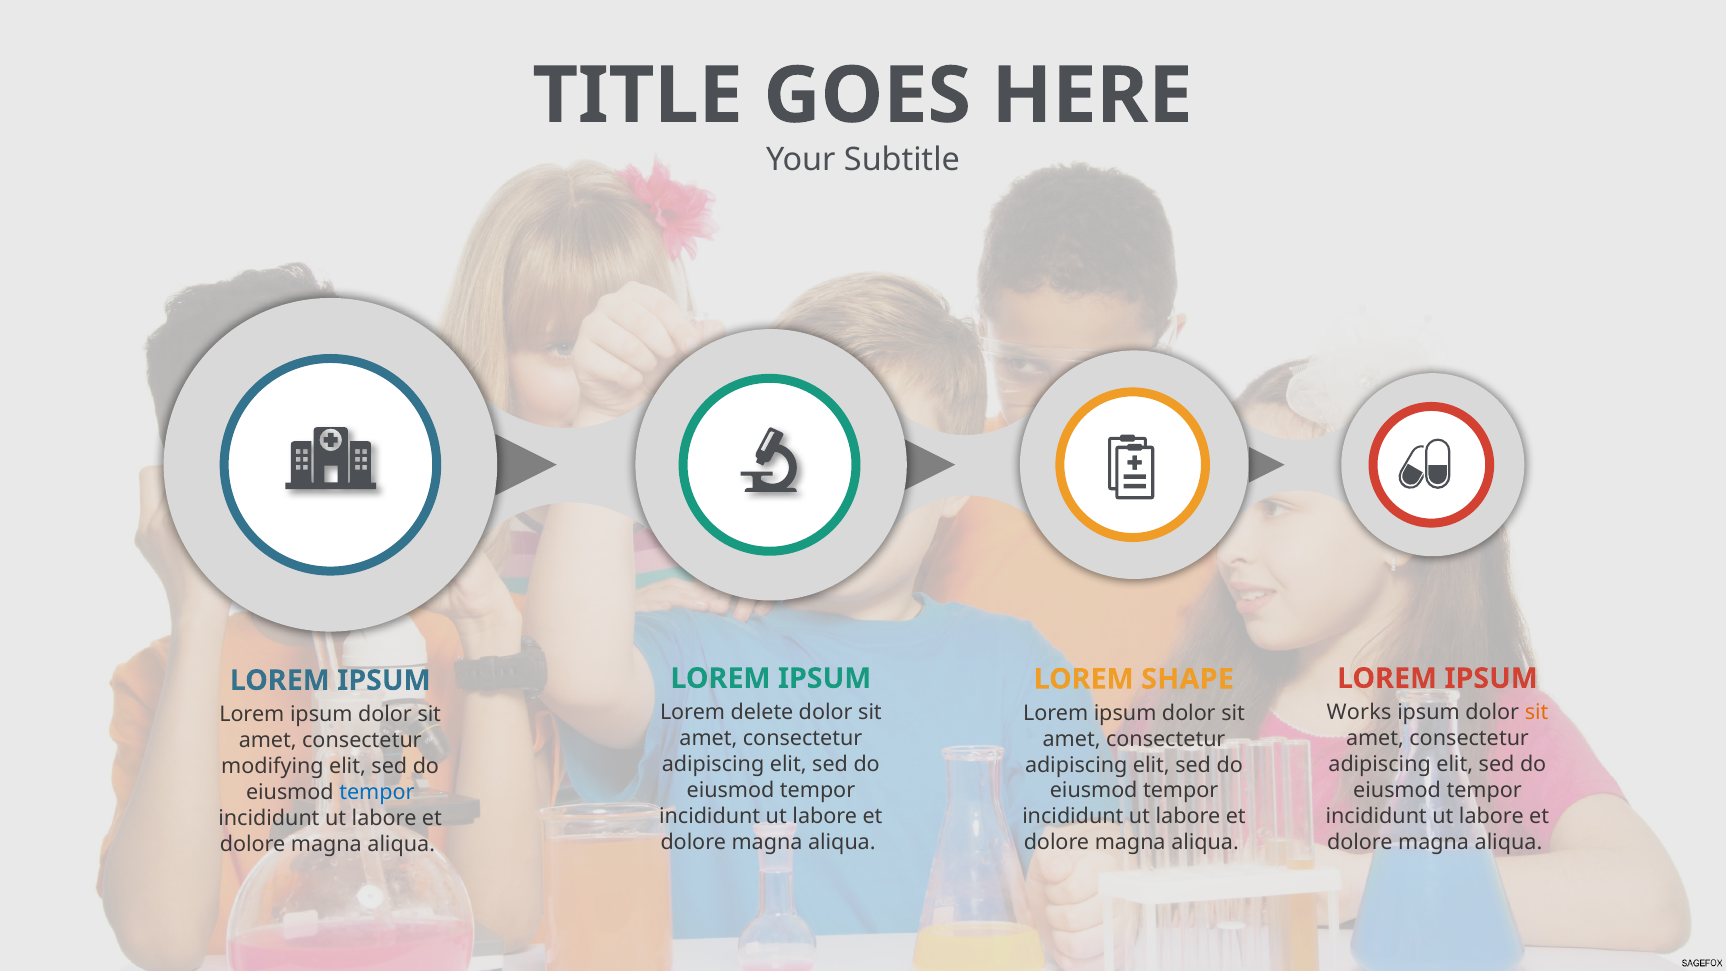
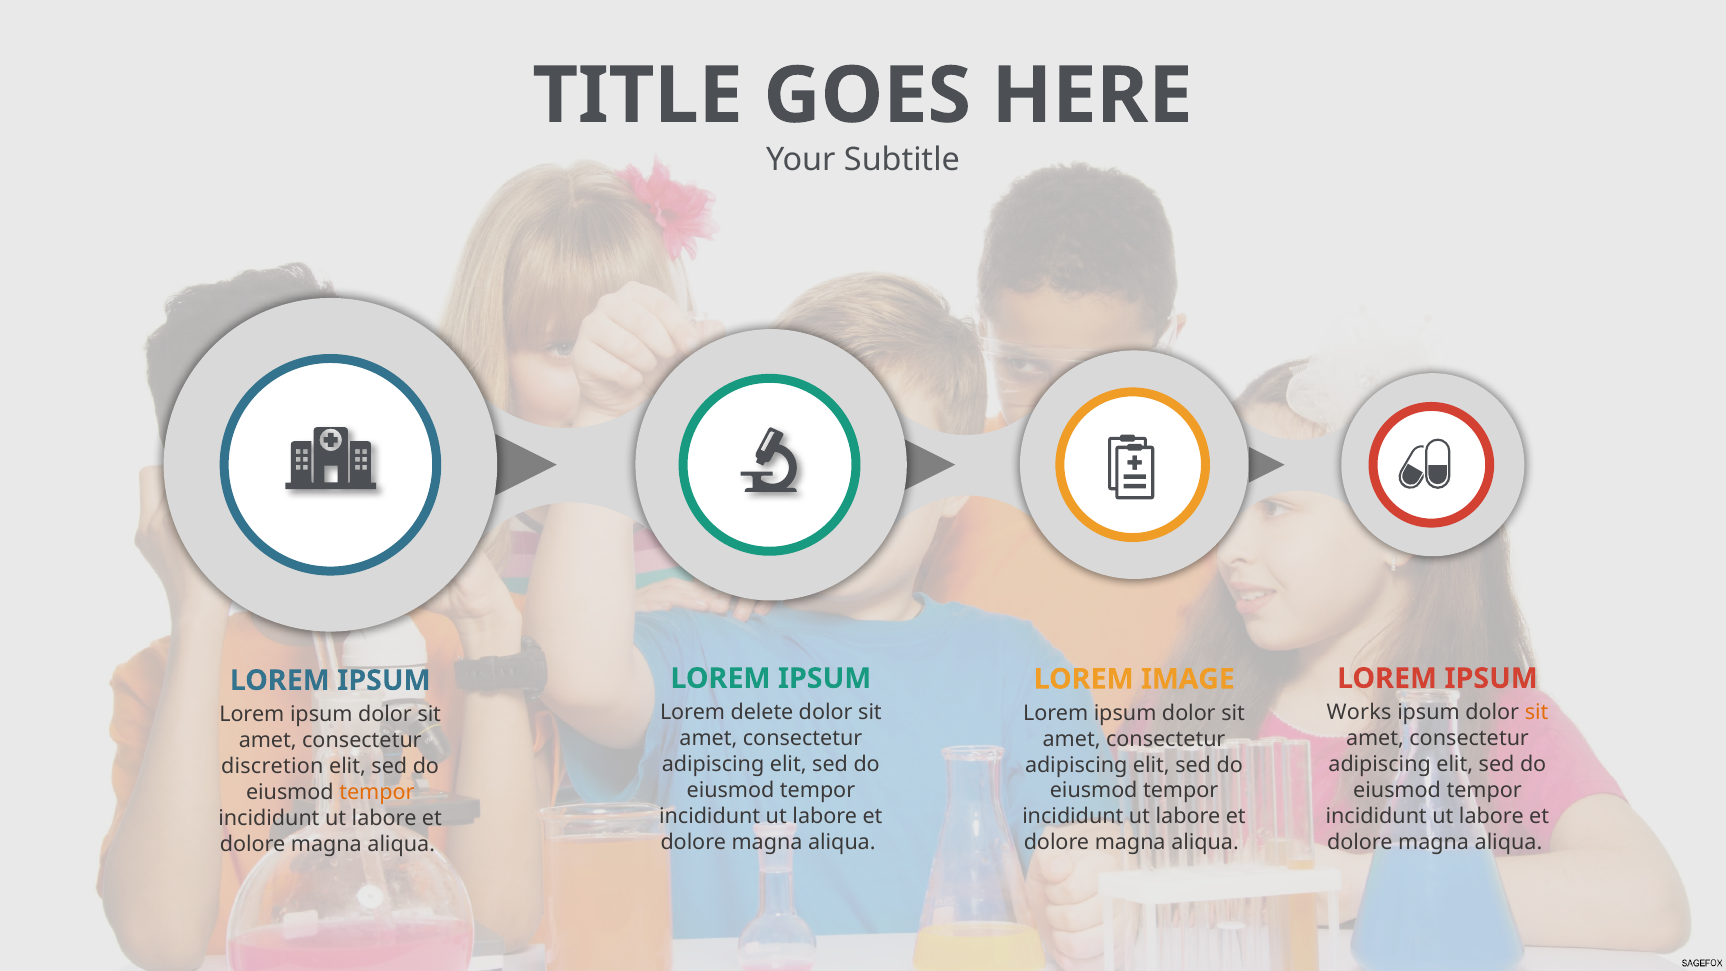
SHAPE: SHAPE -> IMAGE (1188, 679)
modifying: modifying -> discretion (272, 766)
tempor colour: blue -> orange (377, 792)
